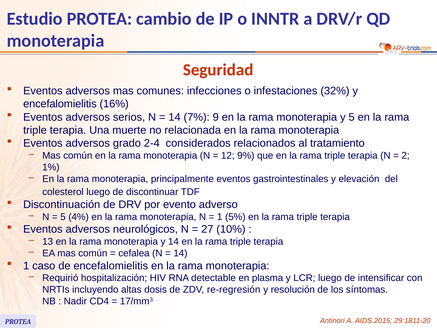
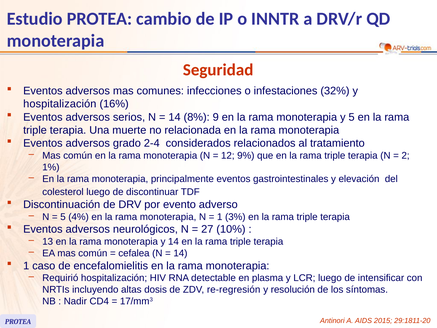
encefalomielitis: encefalomielitis -> hospitalización (60, 104)
7%: 7% -> 8% (197, 117)
5%: 5% -> 3% (235, 217)
